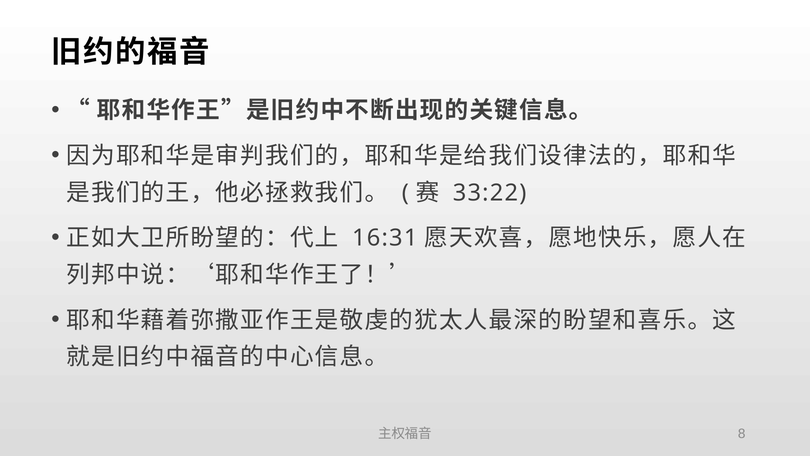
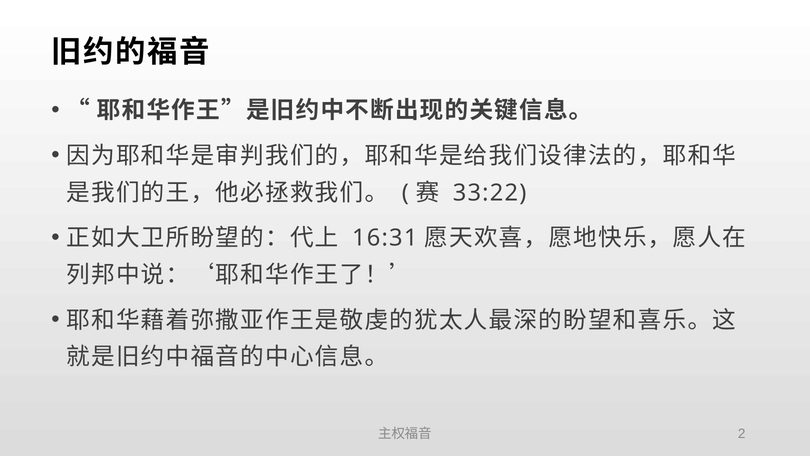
8: 8 -> 2 (742, 433)
